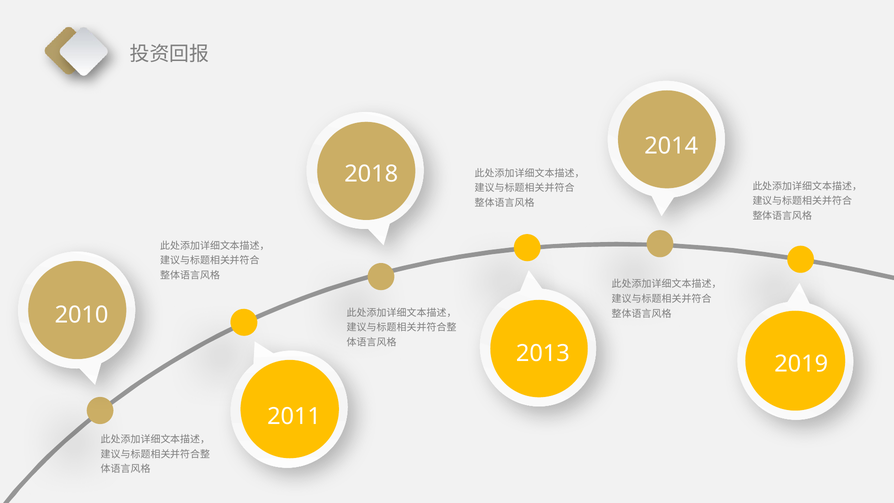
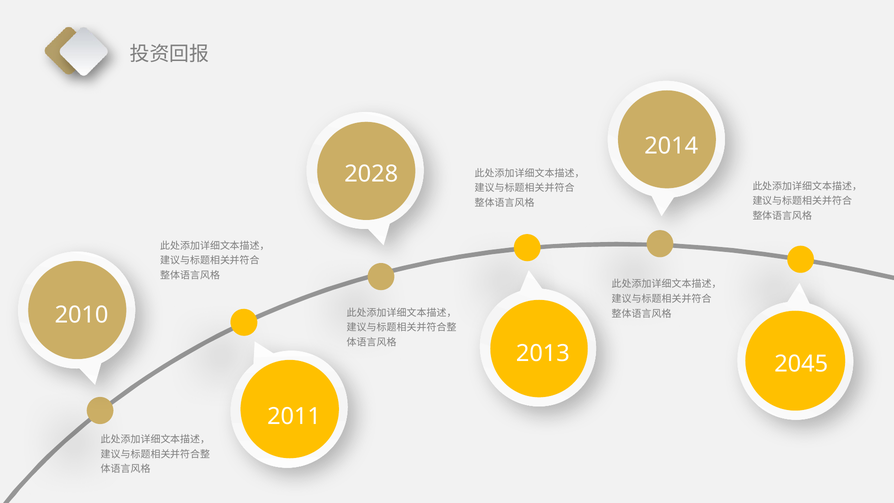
2018: 2018 -> 2028 (371, 174)
2019: 2019 -> 2045 (801, 364)
